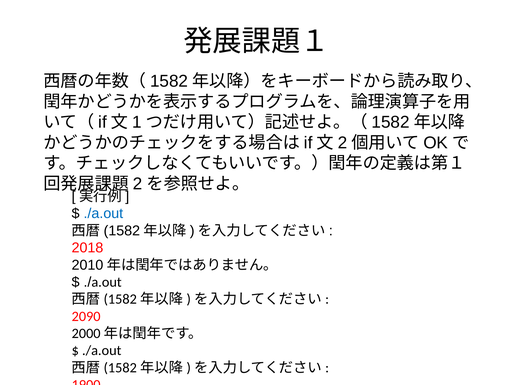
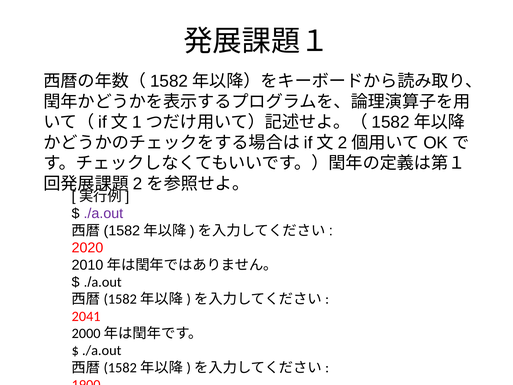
./a.out colour: blue -> purple (103, 213)
2018: 2018 -> 2020 (87, 248)
2090: 2090 -> 2041 (86, 316)
